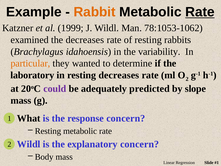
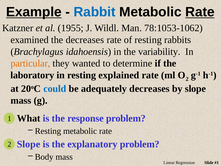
Example underline: none -> present (34, 12)
Rabbit colour: orange -> blue (95, 12)
1999: 1999 -> 1955 (71, 28)
resting decreases: decreases -> explained (119, 75)
could colour: purple -> blue (55, 89)
adequately predicted: predicted -> decreases (149, 89)
response concern: concern -> problem (126, 118)
Wildl: Wildl -> Slope (29, 144)
explanatory concern: concern -> problem (140, 144)
